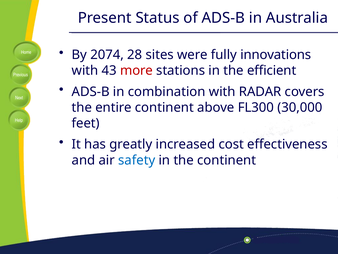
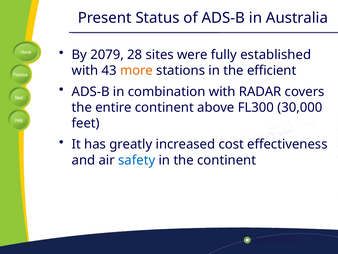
2074: 2074 -> 2079 (107, 55)
innovations: innovations -> established (276, 55)
more colour: red -> orange (136, 70)
